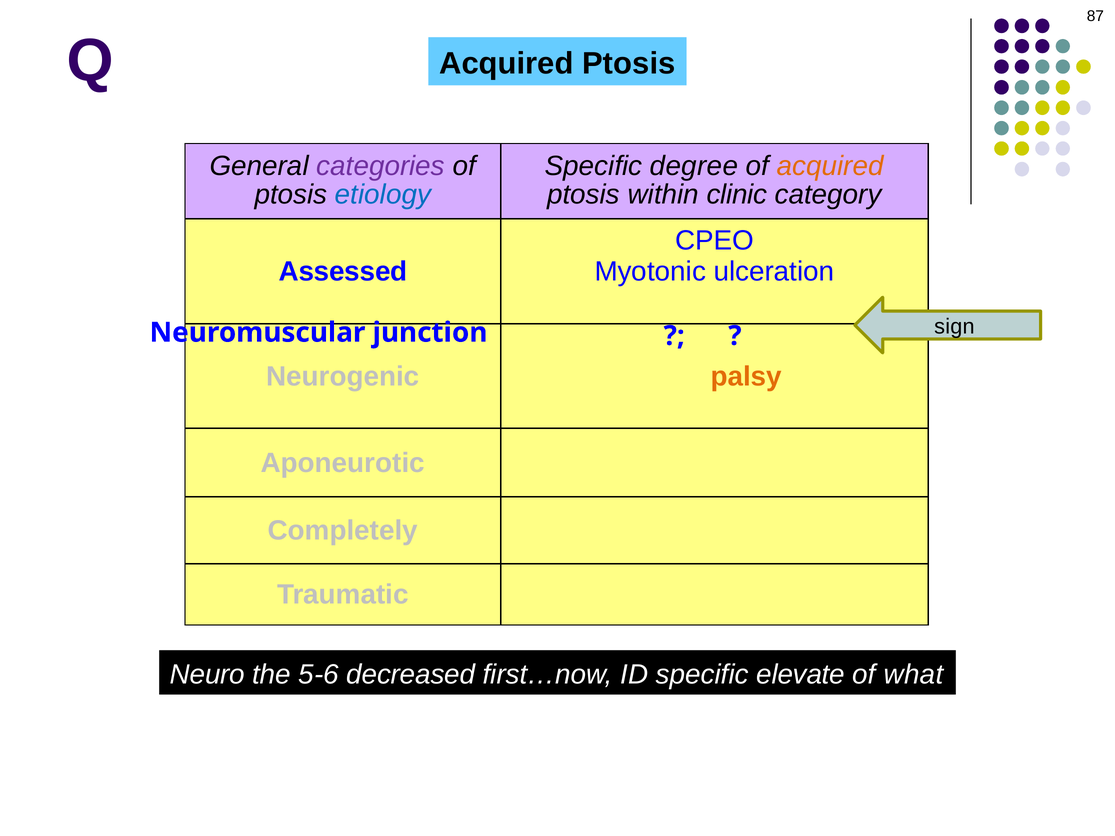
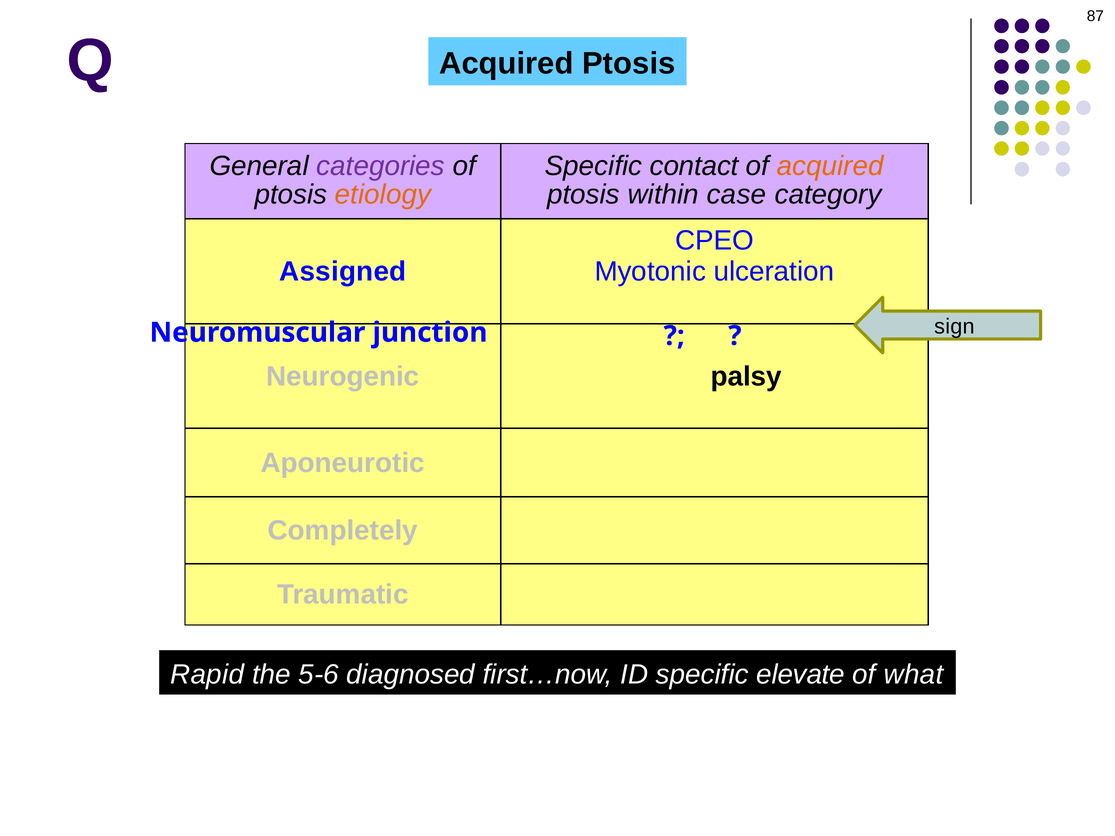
degree: degree -> contact (694, 166)
etiology colour: blue -> orange (383, 194)
clinic: clinic -> case (737, 194)
Assessed: Assessed -> Assigned (343, 272)
palsy colour: orange -> black (746, 377)
Neuro: Neuro -> Rapid (207, 675)
decreased: decreased -> diagnosed (411, 675)
